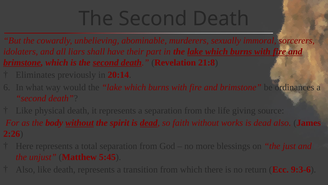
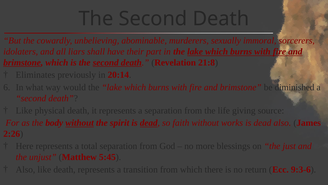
ordinances: ordinances -> diminished (295, 87)
